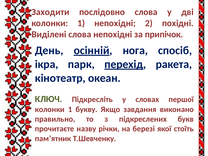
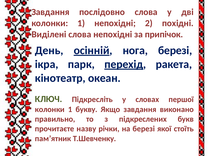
Заходити: Заходити -> Завдання (51, 12)
нога спосіб: спосіб -> березі (175, 50)
